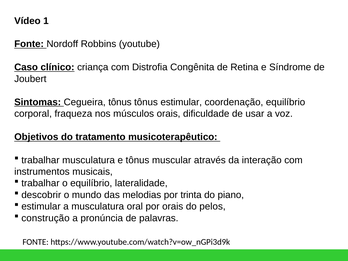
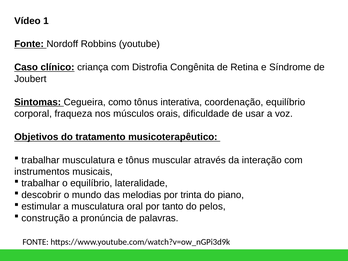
Cegueira tônus: tônus -> como (120, 102)
tônus estimular: estimular -> interativa (181, 102)
por orais: orais -> tanto (173, 207)
